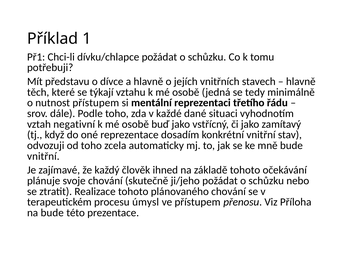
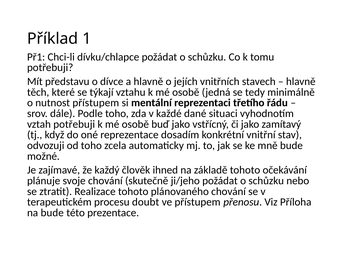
vztah negativní: negativní -> potřebuji (74, 124)
vnitřní: vnitřní -> možné (43, 156)
úmysl: úmysl -> doubt (146, 202)
